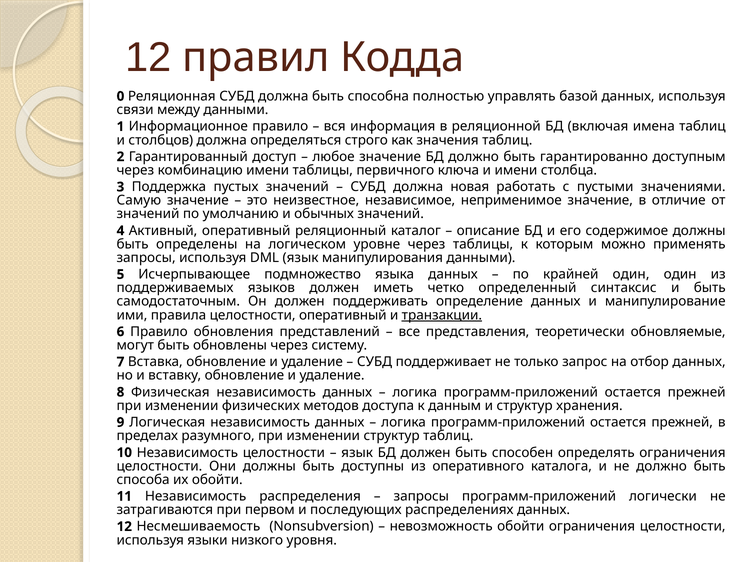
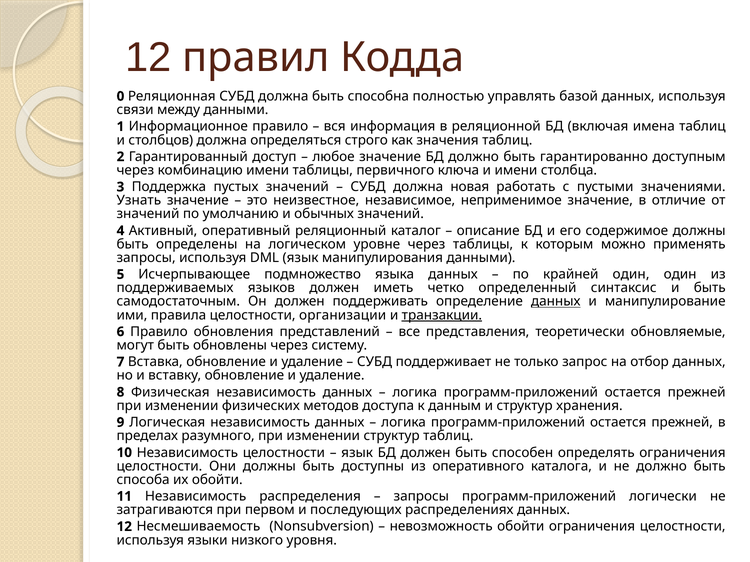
Самую: Самую -> Узнать (139, 201)
данных underline: none -> present (556, 302)
целостности оперативный: оперативный -> организации (343, 315)
